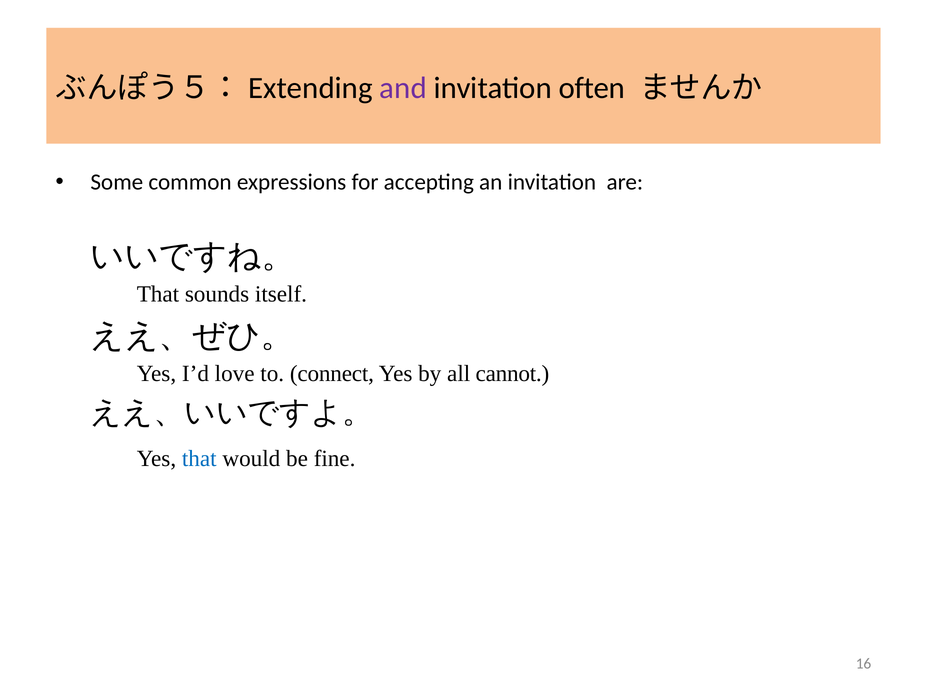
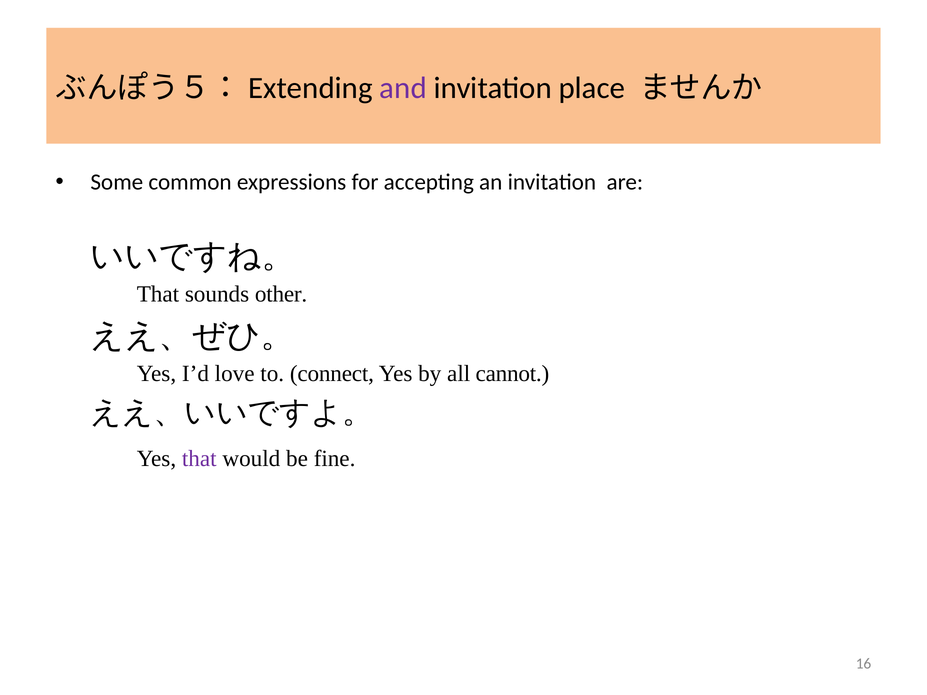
often: often -> place (592, 88)
itself: itself -> other (281, 294)
that colour: blue -> purple (199, 459)
